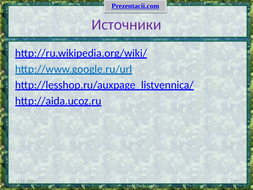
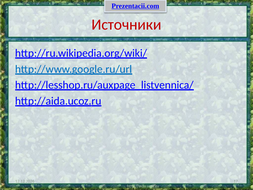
Источники colour: purple -> red (126, 24)
